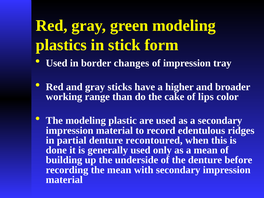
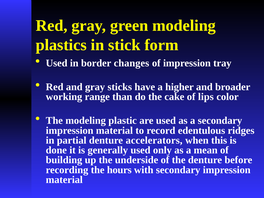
recontoured: recontoured -> accelerators (154, 140)
the mean: mean -> hours (119, 170)
